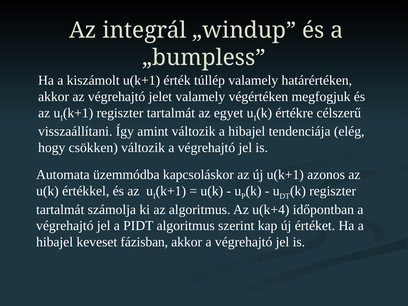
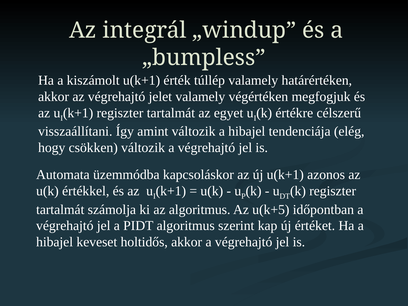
u(k+4: u(k+4 -> u(k+5 (271, 210)
fázisban: fázisban -> holtidős (144, 242)
